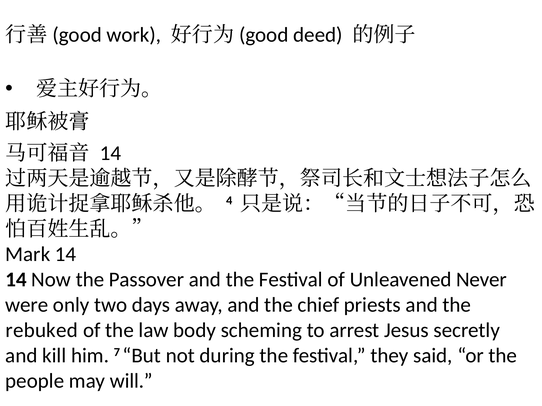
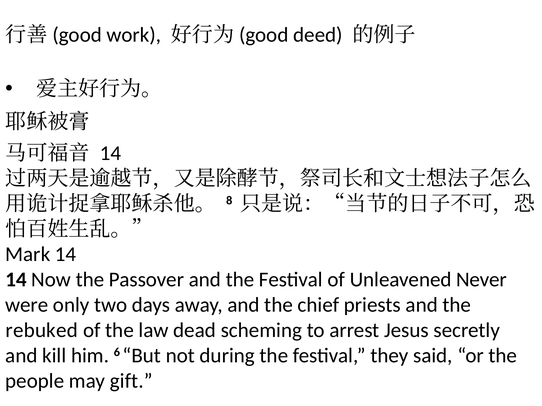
4: 4 -> 8 (229, 201)
body: body -> dead (195, 331)
7: 7 -> 6 (117, 353)
will: will -> gift (131, 381)
